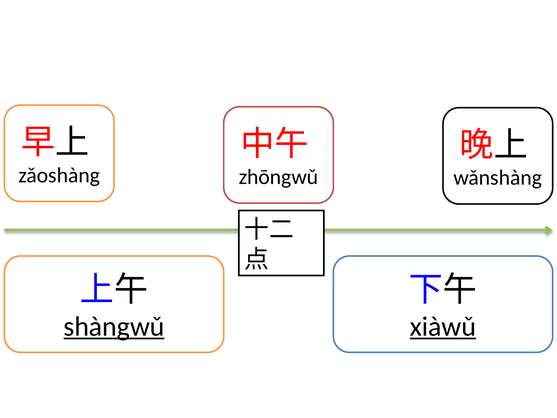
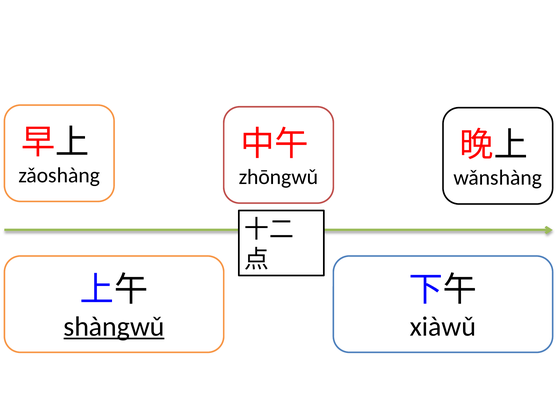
xiàwǔ underline: present -> none (443, 326)
